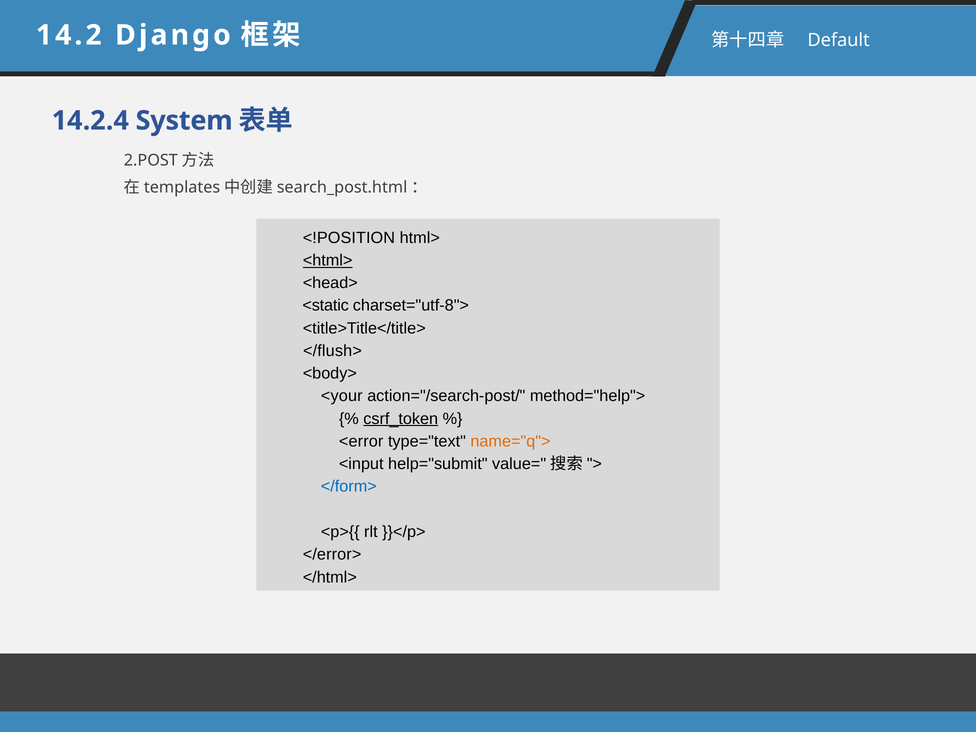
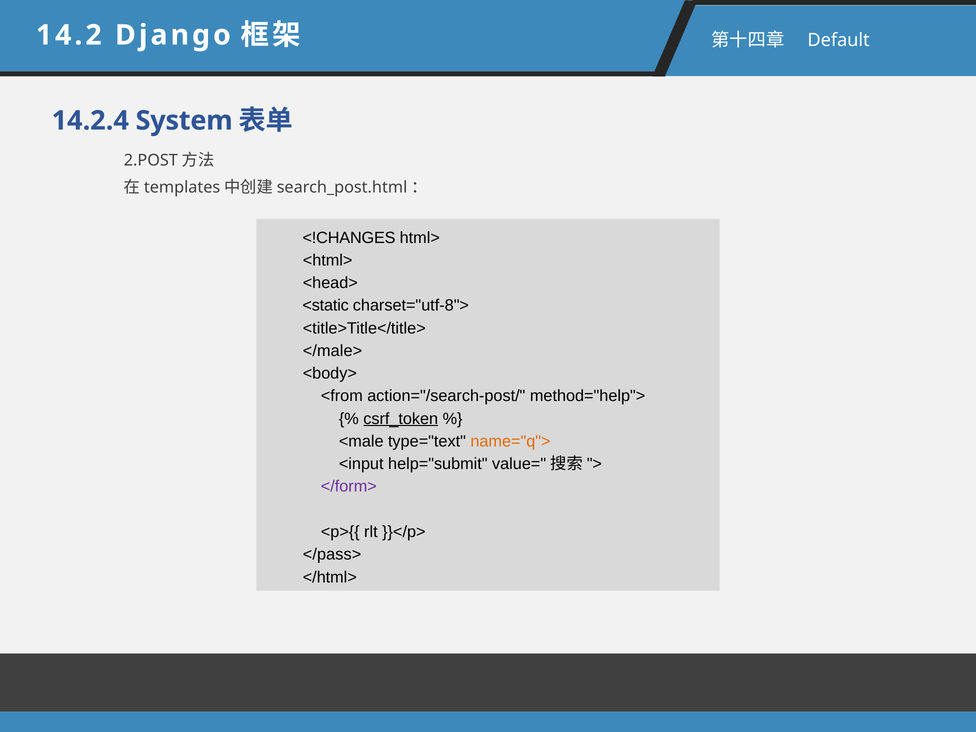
<!POSITION: <!POSITION -> <!CHANGES (349, 238)
<html> underline: present -> none (328, 260)
</flush>: </flush> -> </male> (332, 351)
<your: <your -> <from (342, 396)
<error: <error -> <male (361, 441)
</form> colour: blue -> purple (349, 487)
</error>: </error> -> </pass> (332, 555)
